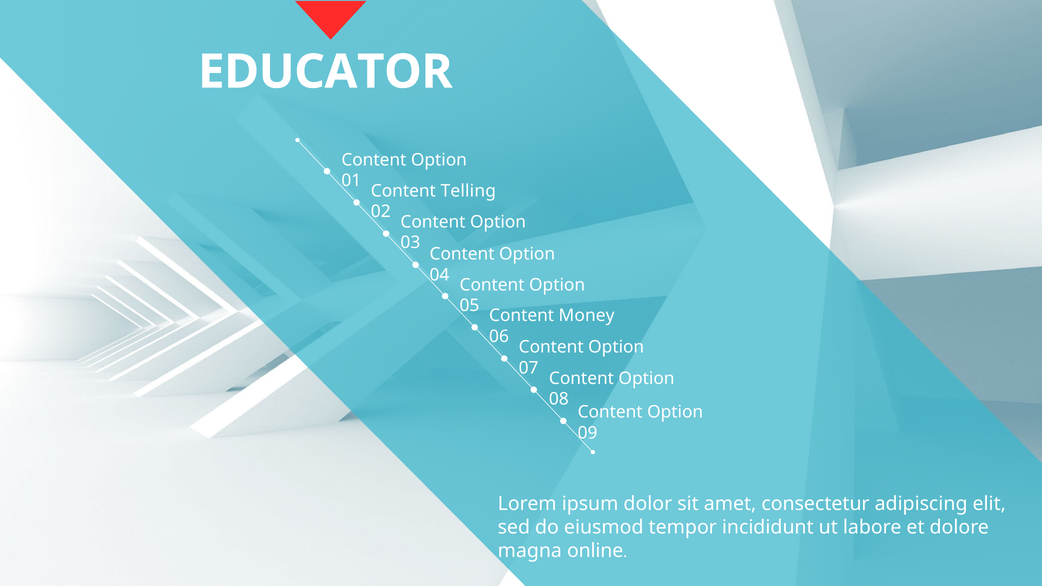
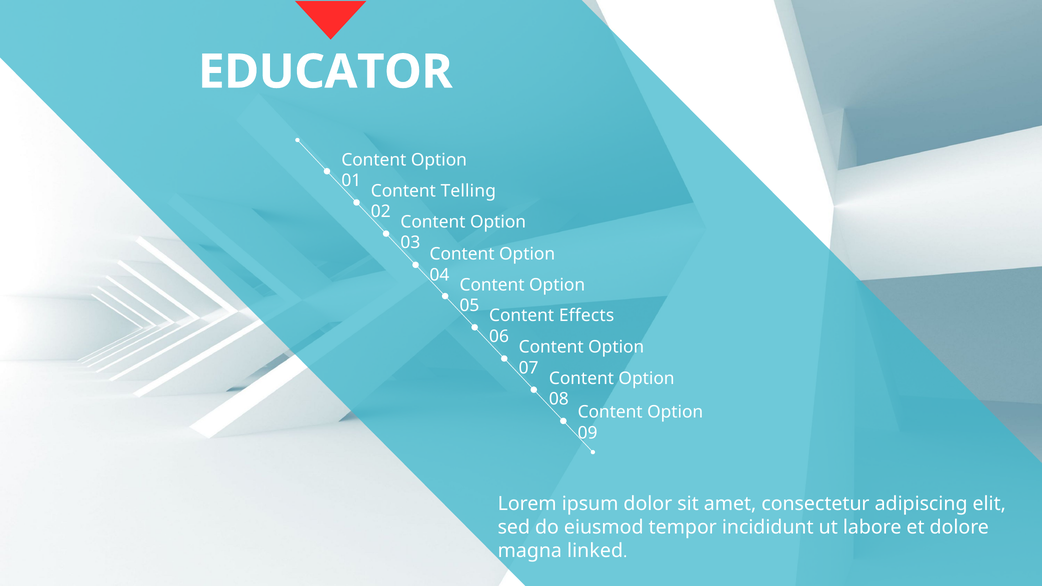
Money: Money -> Effects (587, 316)
online: online -> linked (595, 551)
